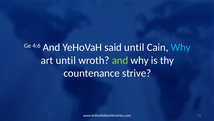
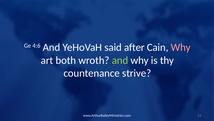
said until: until -> after (134, 47)
Why colour: light blue -> pink (181, 47)
art until: until -> both (66, 60)
